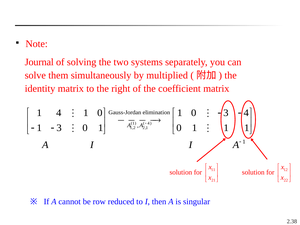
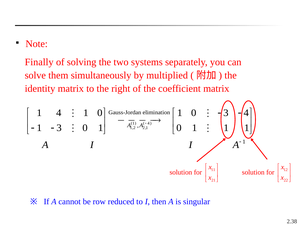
Journal: Journal -> Finally (39, 62)
